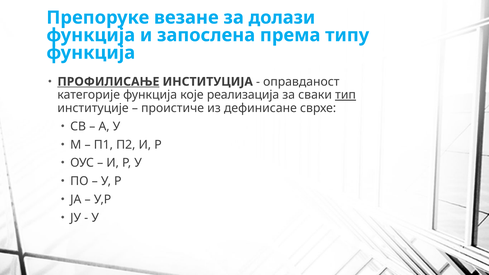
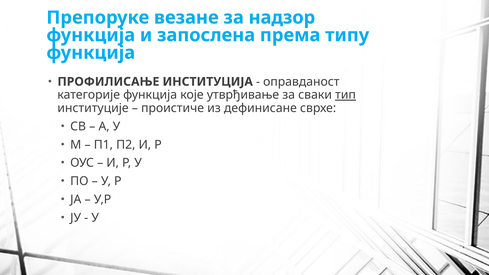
долази: долази -> надзор (282, 18)
ПРОФИЛИСАЊЕ underline: present -> none (108, 82)
реализација: реализација -> утврђивање (243, 95)
